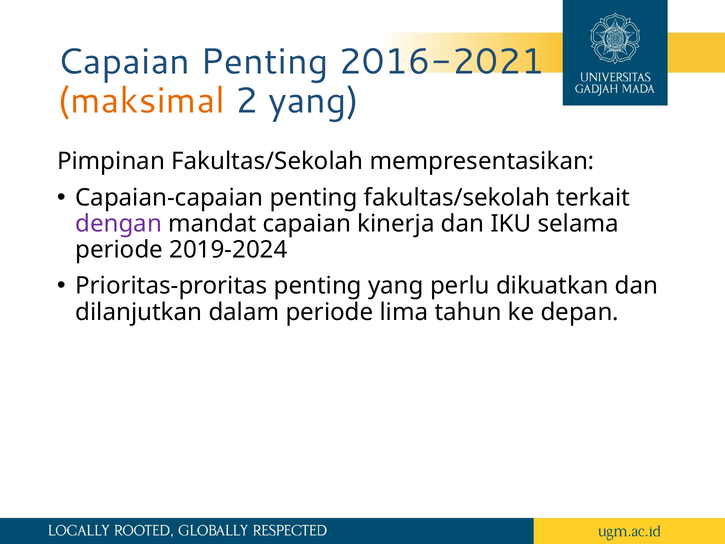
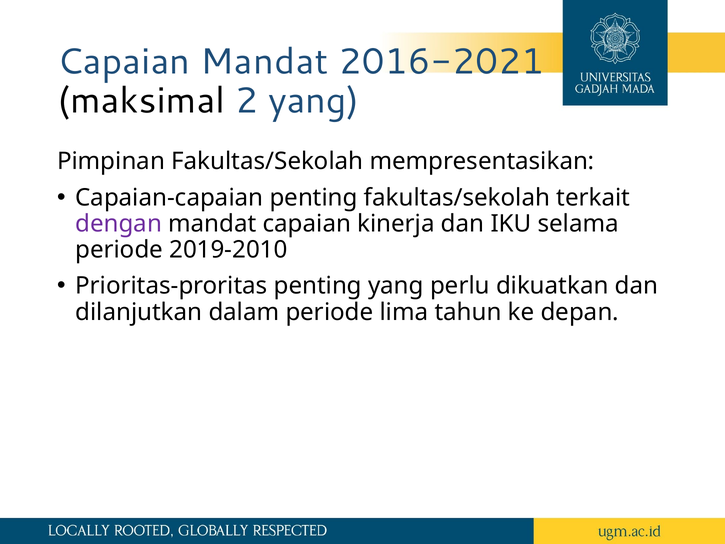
Capaian Penting: Penting -> Mandat (264, 62)
maksimal colour: orange -> black (141, 101)
2019-2024: 2019-2024 -> 2019-2010 (228, 250)
